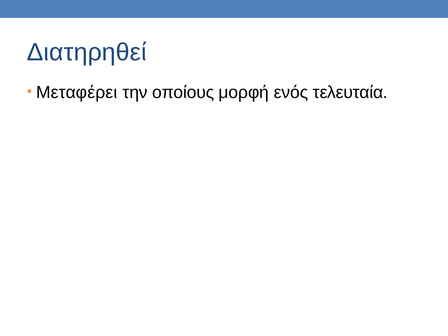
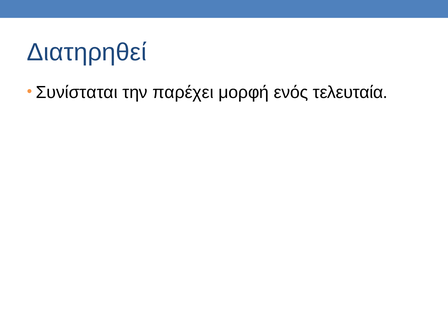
Μεταφέρει: Μεταφέρει -> Συνίσταται (77, 92)
οποίους: οποίους -> παρέχει (183, 92)
